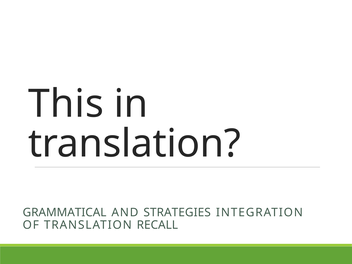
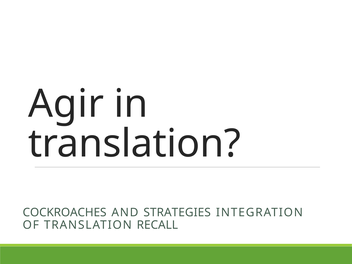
This: This -> Agir (66, 104)
GRAMMATICAL: GRAMMATICAL -> COCKROACHES (65, 212)
